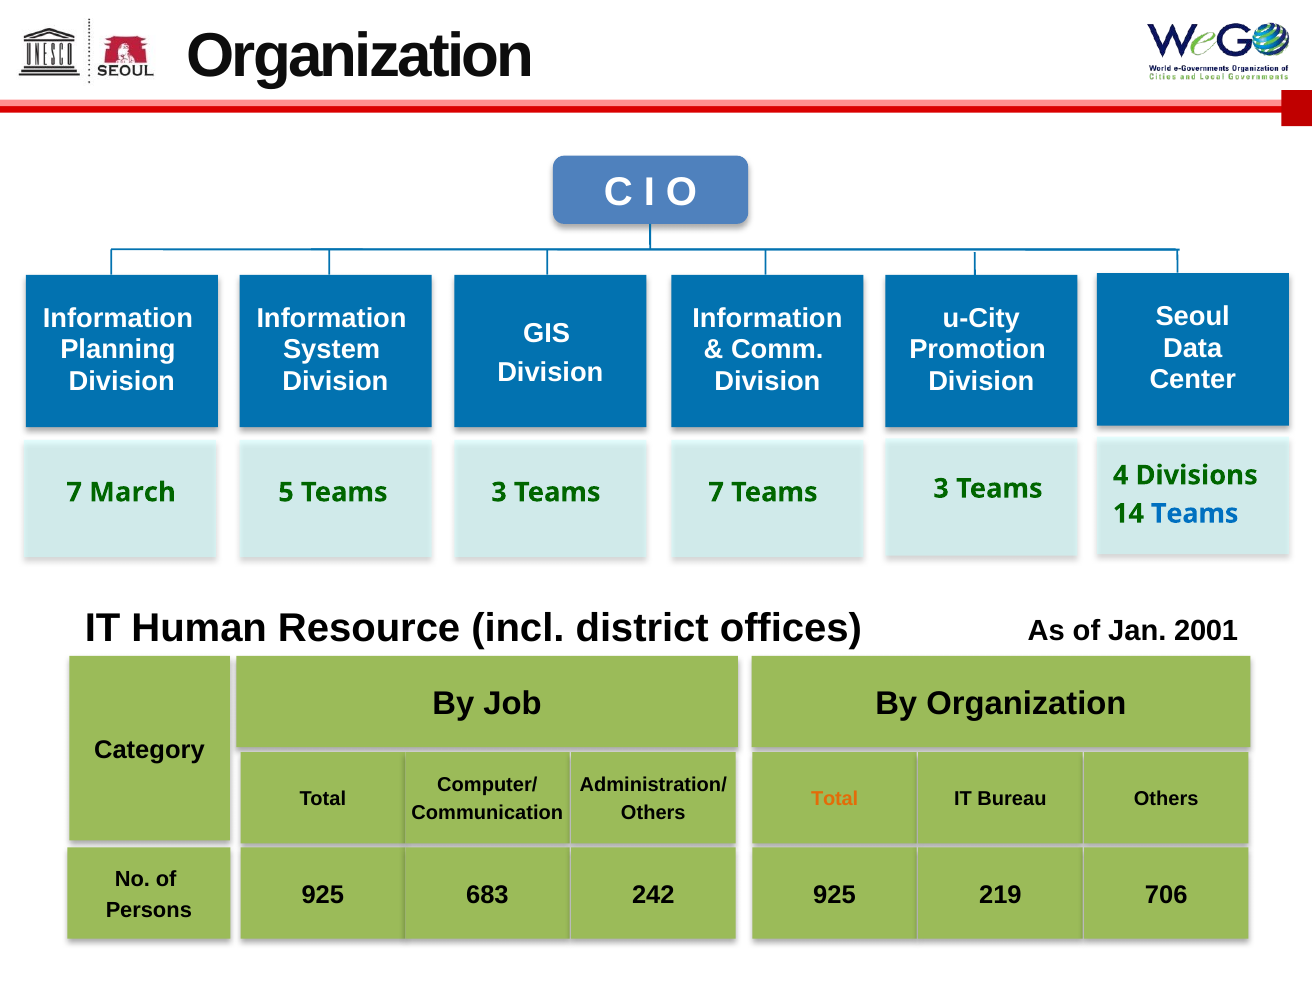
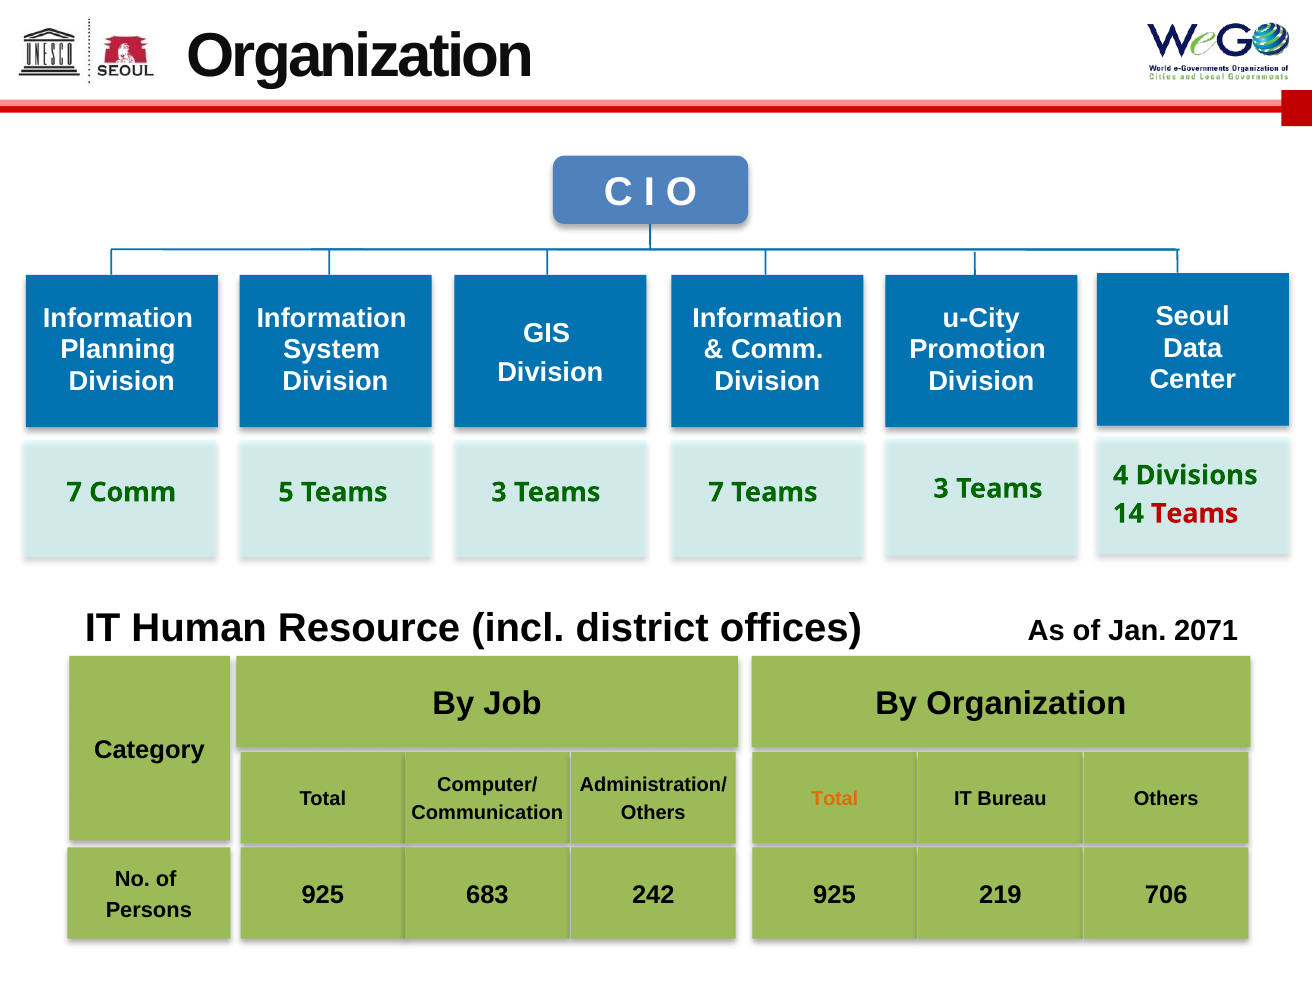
7 March: March -> Comm (133, 492)
Teams colour: blue -> red (1195, 514)
2001: 2001 -> 2071 (1206, 631)
